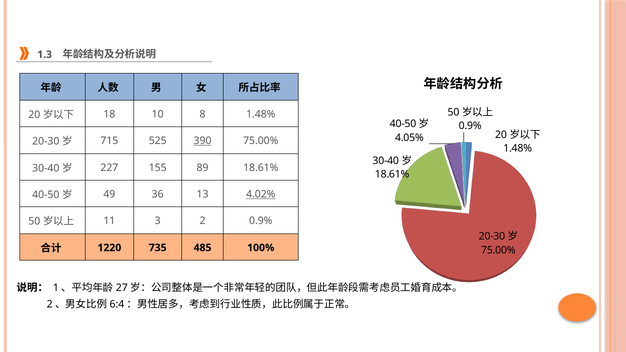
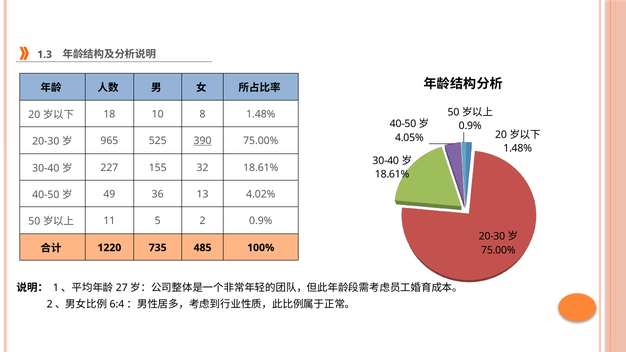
715: 715 -> 965 (109, 141)
89: 89 -> 32 (203, 168)
4.02% underline: present -> none (261, 194)
3: 3 -> 5 (158, 221)
